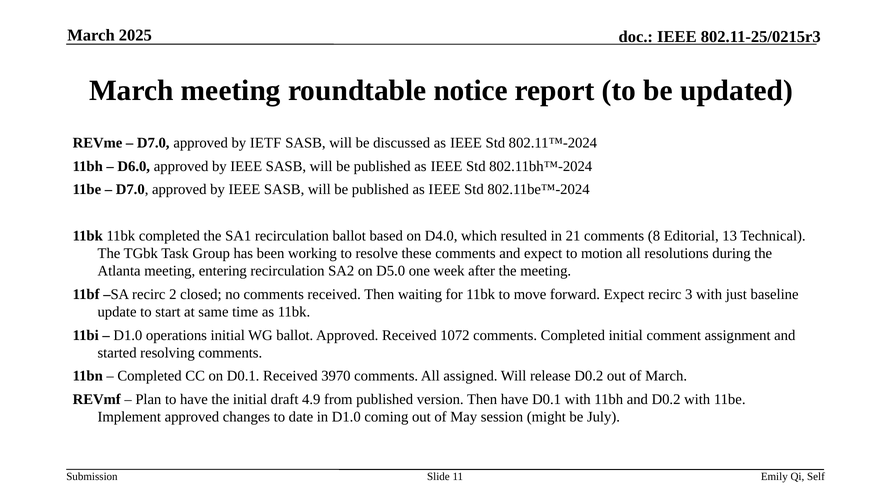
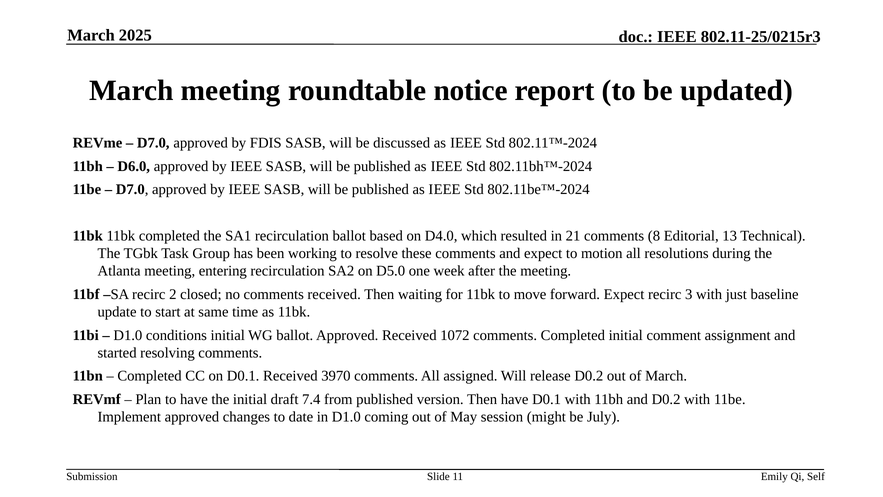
IETF: IETF -> FDIS (266, 143)
operations: operations -> conditions (176, 335)
4.9: 4.9 -> 7.4 (311, 399)
